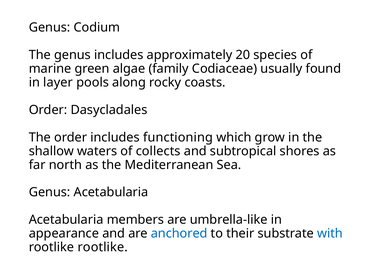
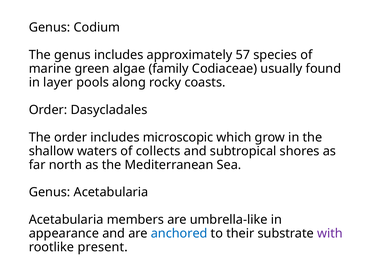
20: 20 -> 57 (243, 55)
functioning: functioning -> microscopic (178, 137)
with colour: blue -> purple (330, 233)
rootlike rootlike: rootlike -> present (103, 247)
